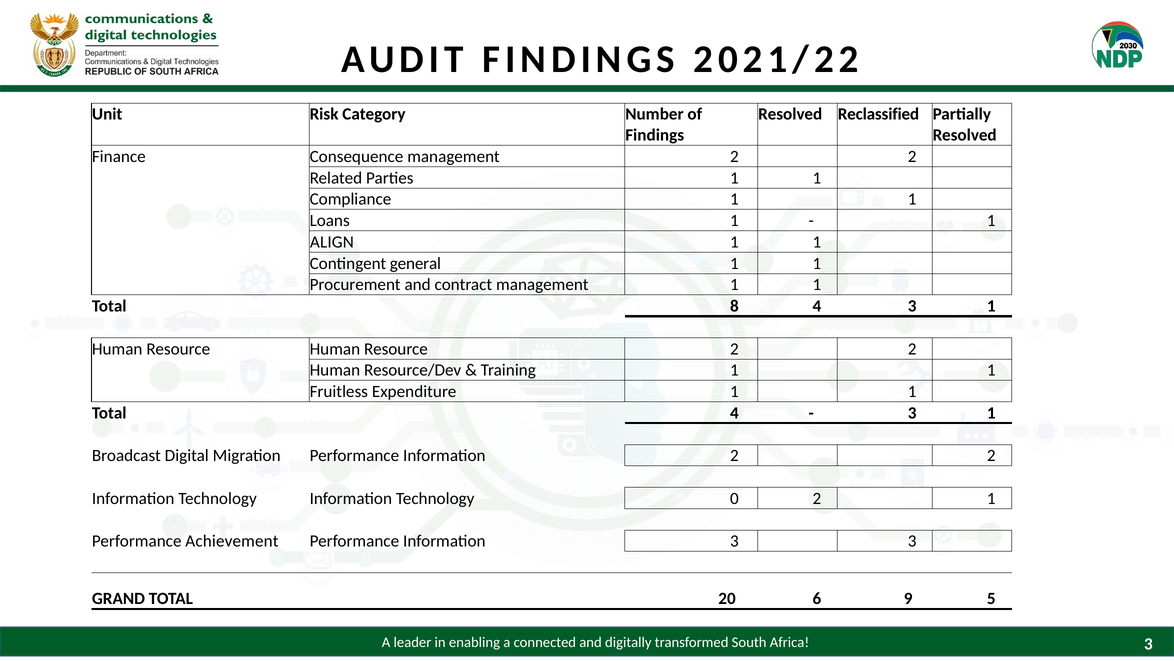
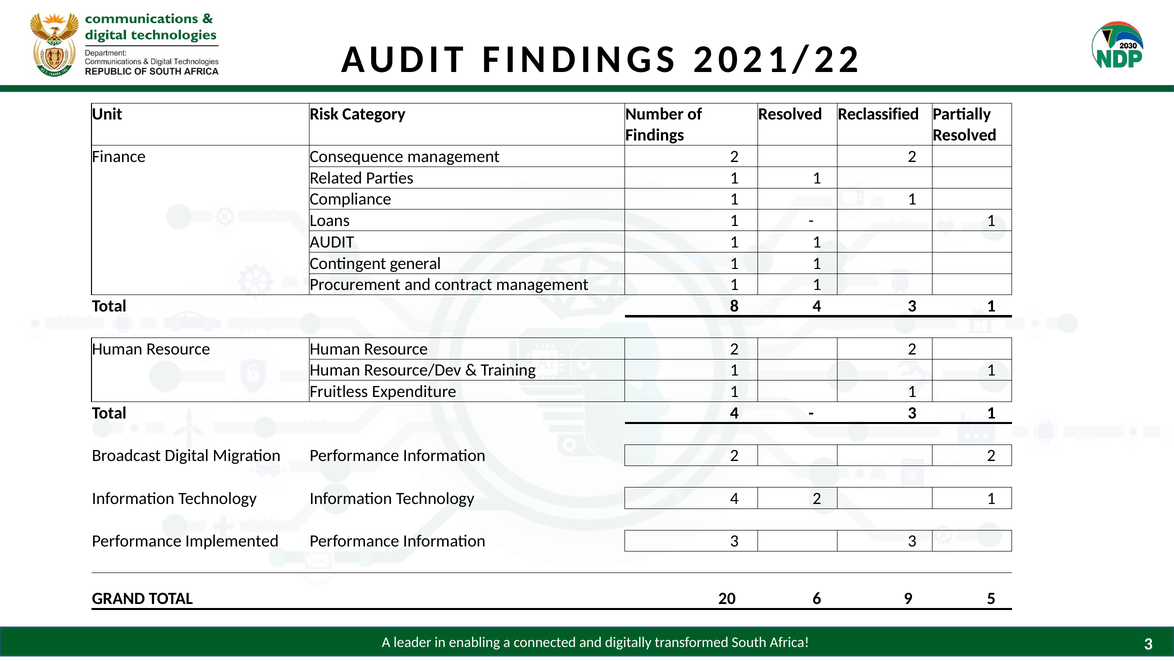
ALIGN: ALIGN -> AUDIT (332, 242)
Technology 0: 0 -> 4 (734, 498)
Achievement: Achievement -> Implemented (232, 541)
